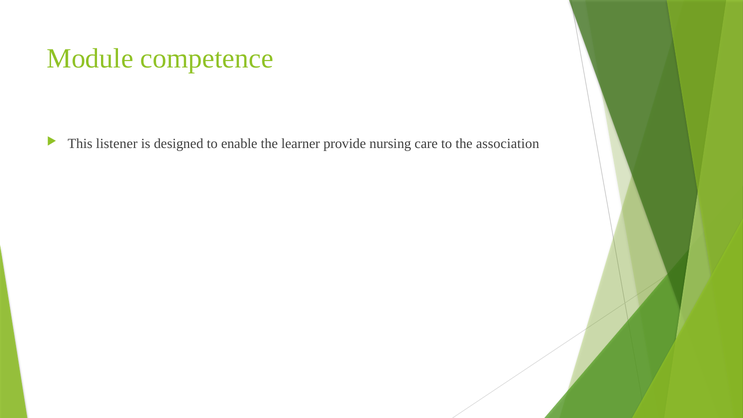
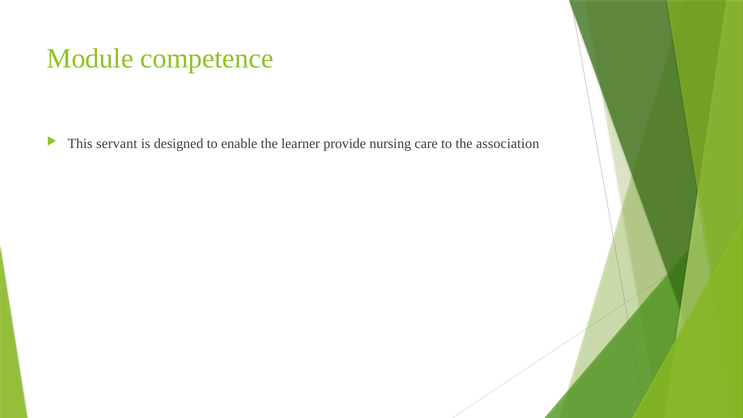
listener: listener -> servant (117, 144)
